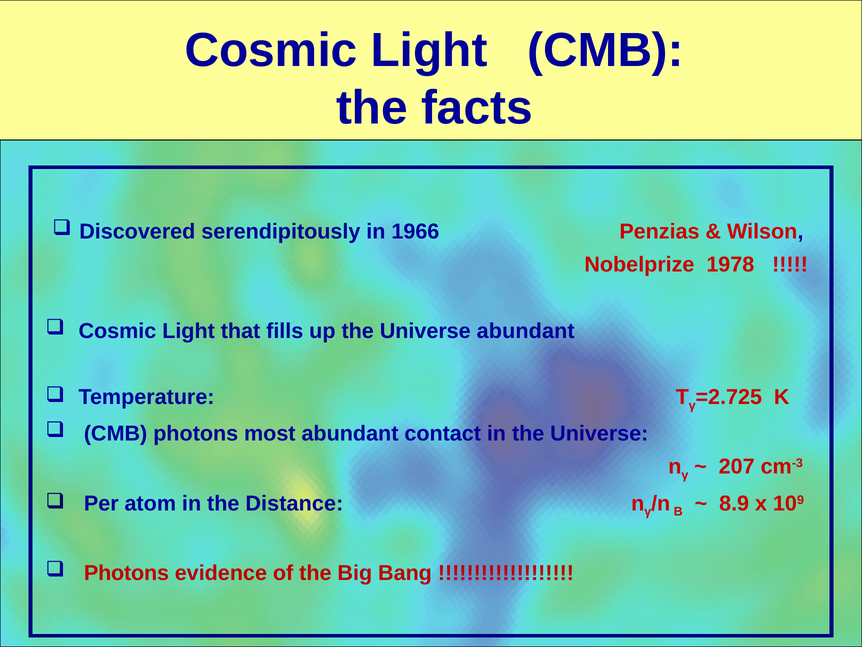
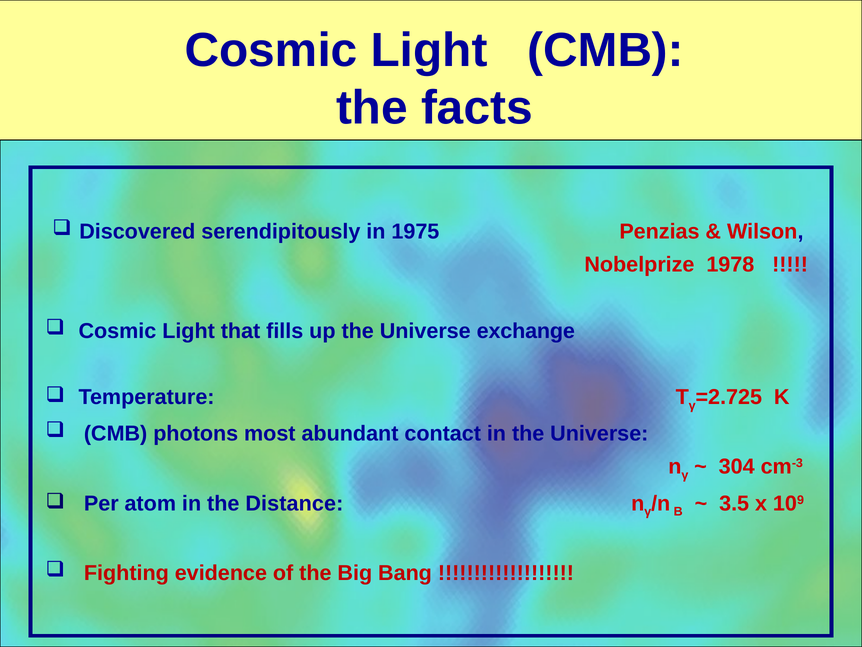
1966: 1966 -> 1975 (415, 231)
Universe abundant: abundant -> exchange (526, 331)
207: 207 -> 304 (737, 466)
8.9: 8.9 -> 3.5 (734, 503)
Photons: Photons -> Fighting (126, 573)
